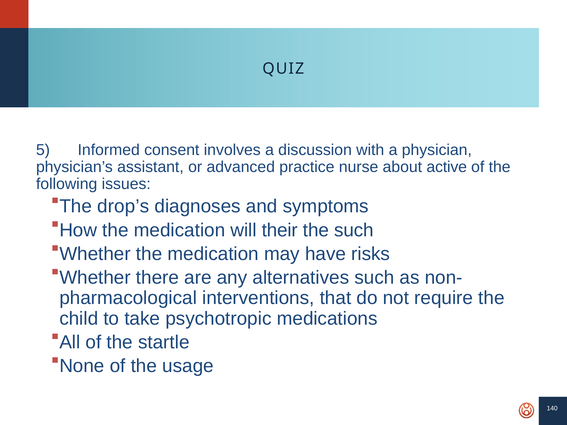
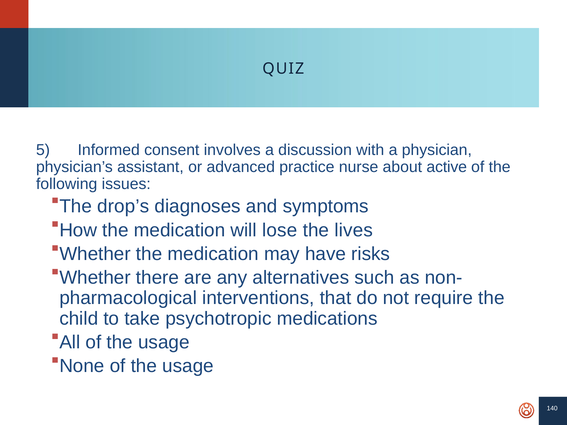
their: their -> lose (280, 230)
the such: such -> lives (354, 230)
All of the startle: startle -> usage (164, 342)
